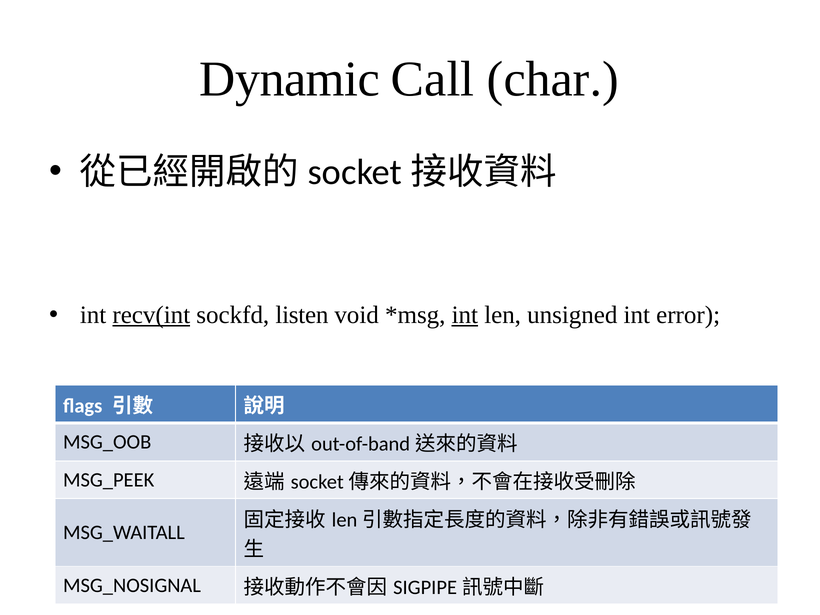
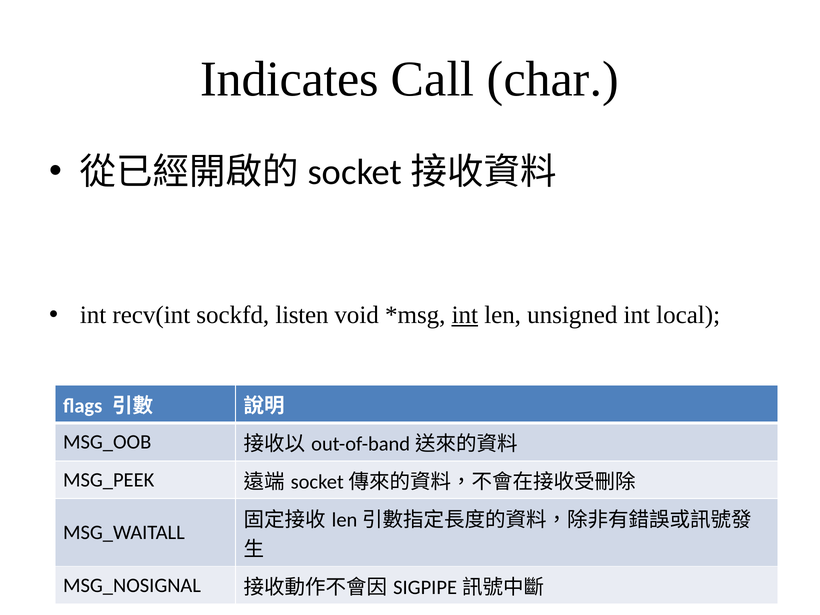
Dynamic: Dynamic -> Indicates (290, 79)
recv(int underline: present -> none (151, 315)
error: error -> local (688, 315)
